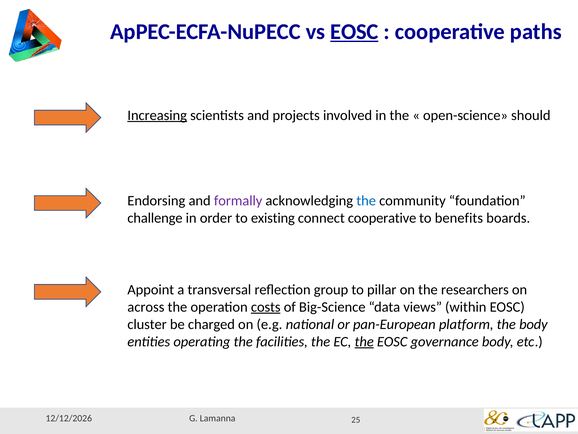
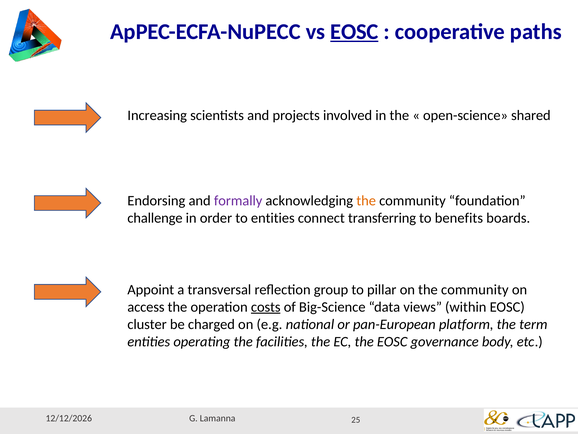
Increasing underline: present -> none (157, 115)
should: should -> shared (531, 115)
the colour: blue -> orange (366, 201)
to existing: existing -> entities (273, 218)
connect cooperative: cooperative -> transferring (382, 218)
on the researchers: researchers -> community (475, 289)
across: across -> access (146, 307)
the body: body -> term (533, 324)
the underline: present -> none (364, 341)
